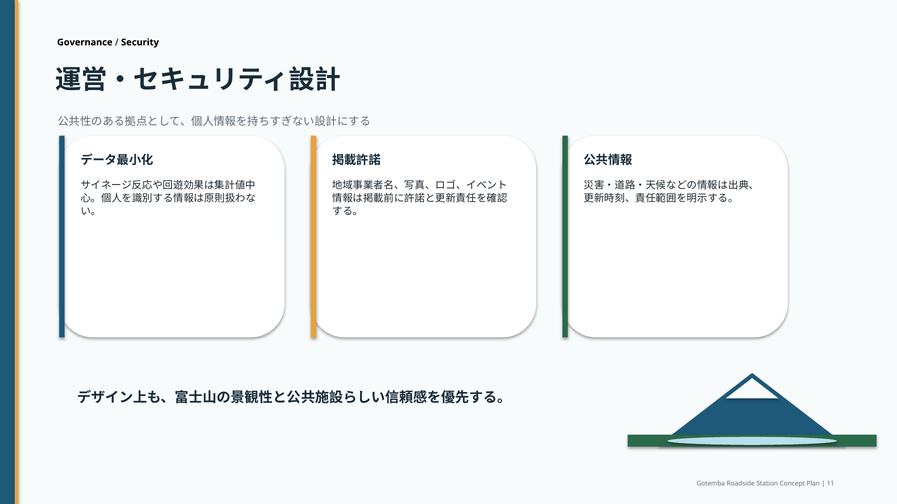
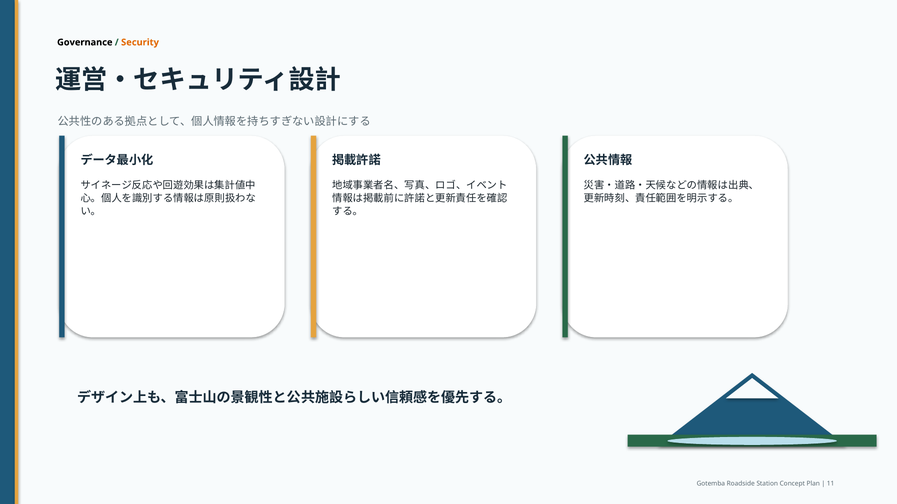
Security colour: black -> orange (140, 42)
